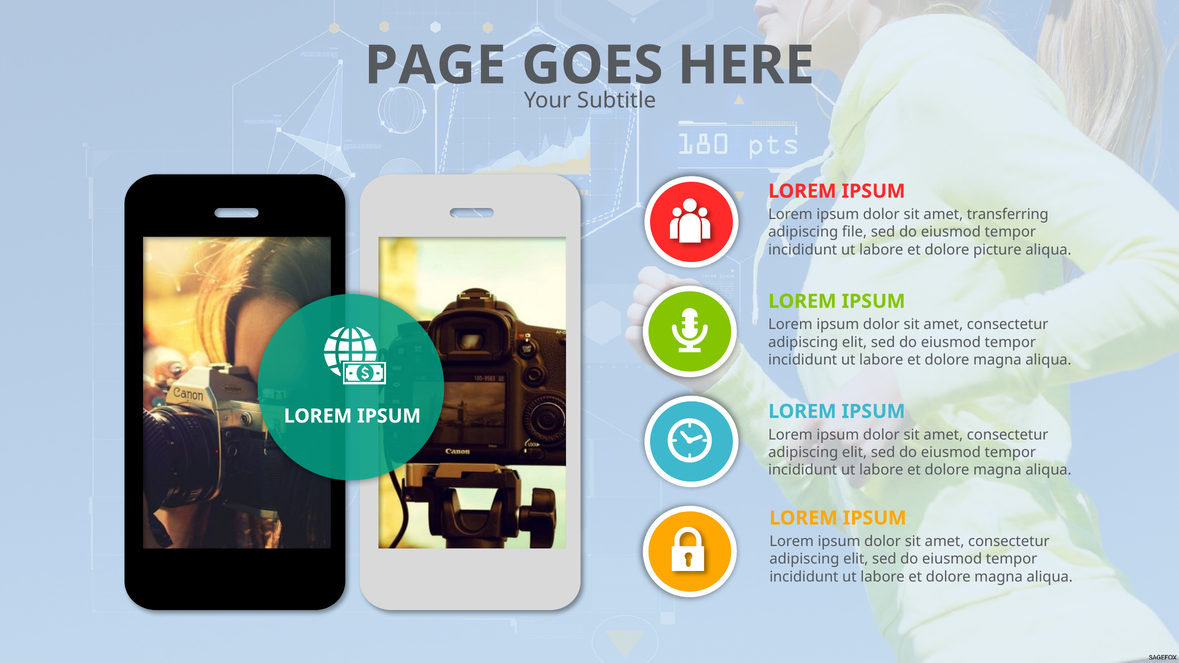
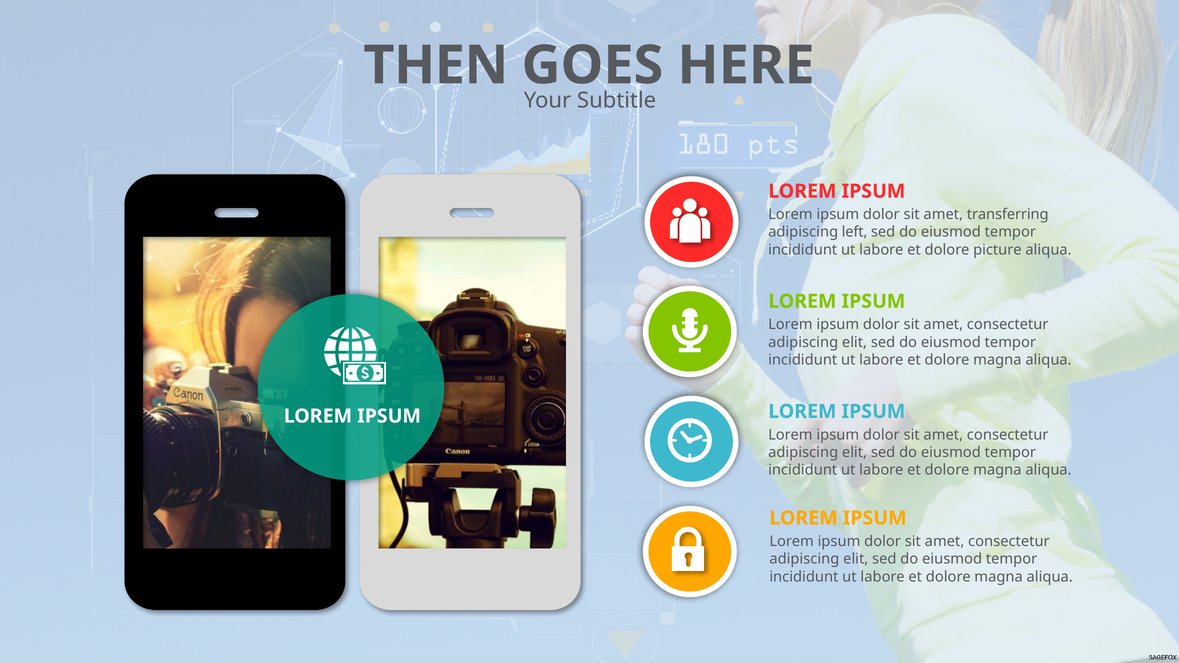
PAGE: PAGE -> THEN (436, 65)
file: file -> left (855, 232)
